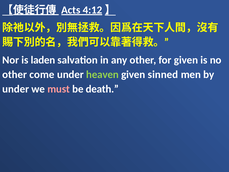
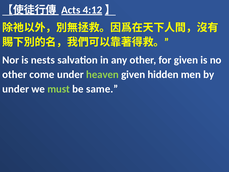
laden: laden -> nests (43, 60)
sinned: sinned -> hidden (163, 74)
must colour: pink -> light green (59, 89)
death: death -> same (102, 89)
